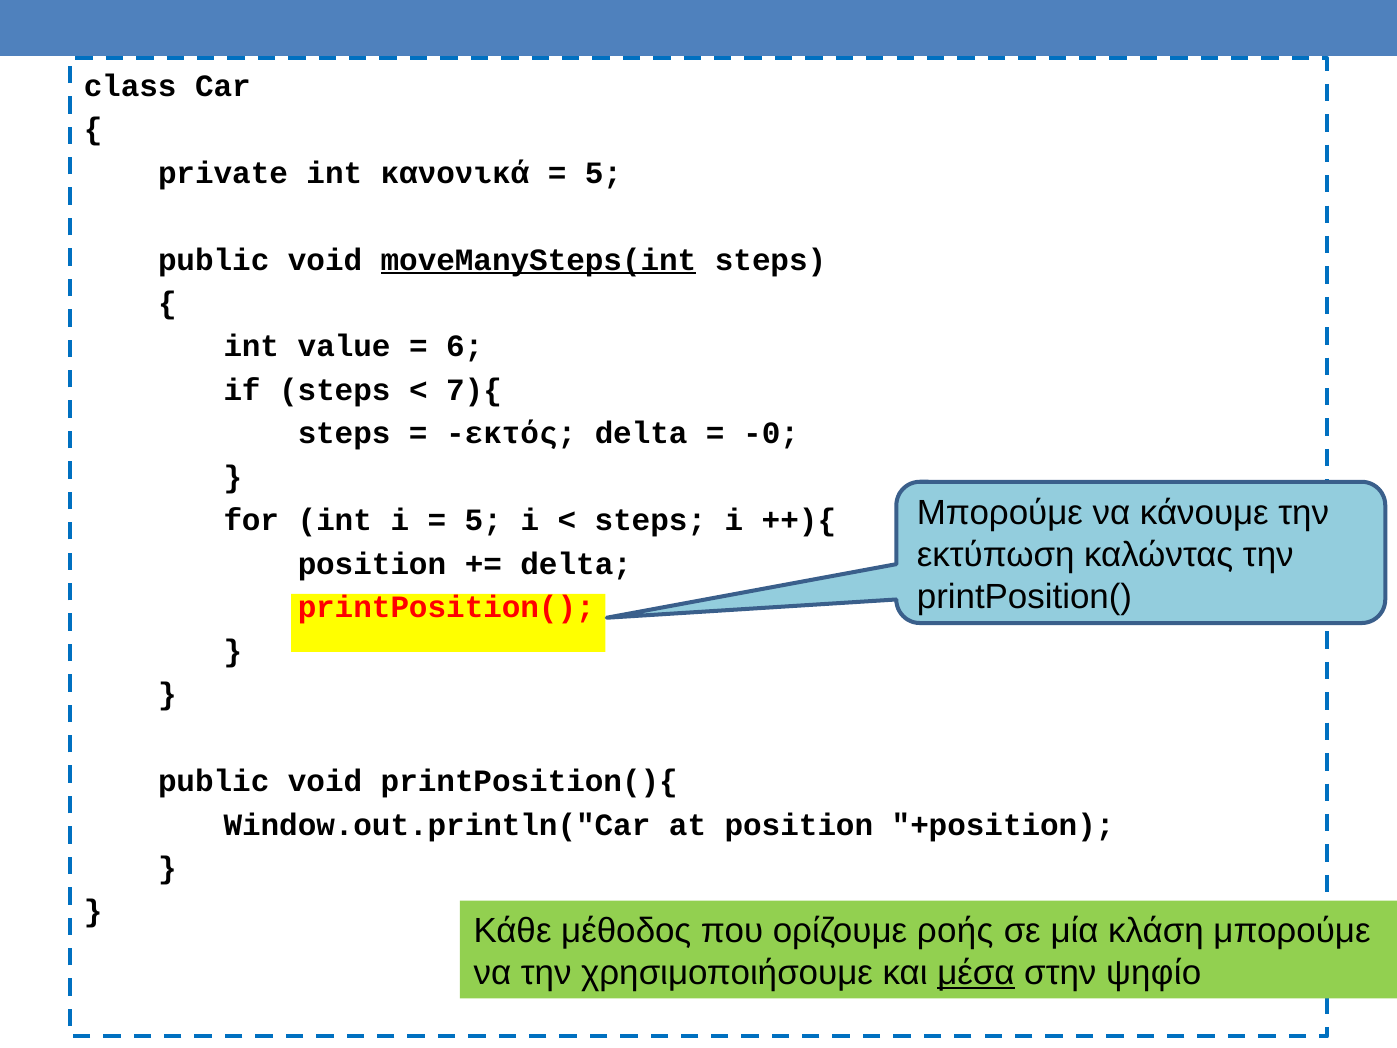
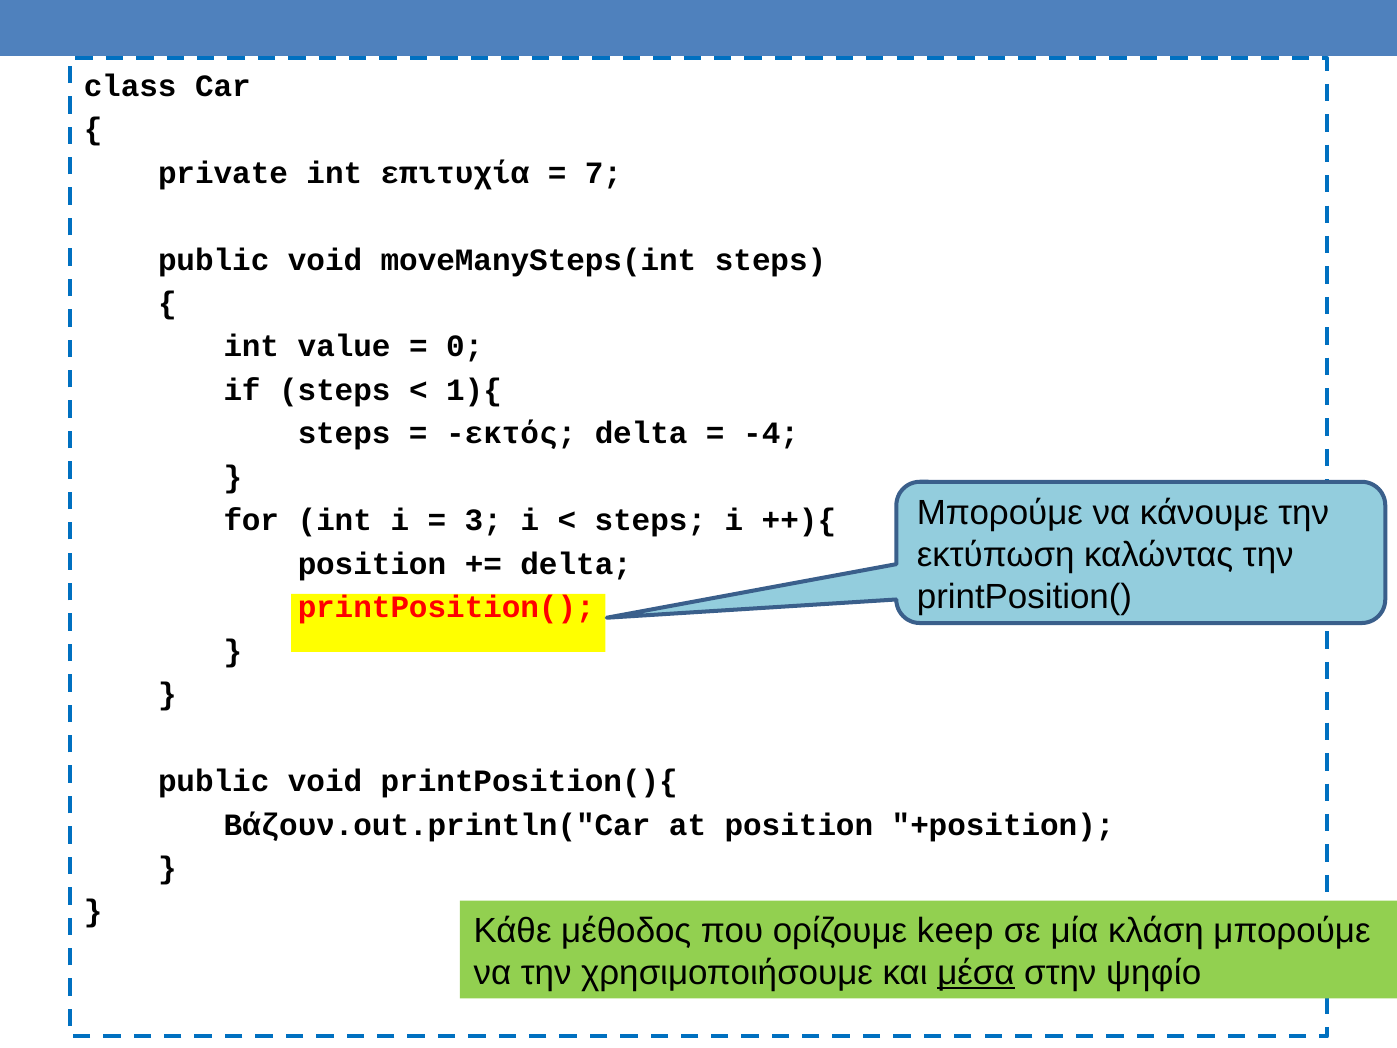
κανονικά: κανονικά -> επιτυχία (455, 173)
5: 5 -> 7 (603, 173)
moveManySteps(int underline: present -> none (538, 260)
6: 6 -> 0 (465, 347)
7){: 7){ -> 1){ (474, 390)
-0: -0 -> -4 (771, 434)
5: 5 -> 3 (483, 520)
Window.out.println("Car: Window.out.println("Car -> Βάζουν.out.println("Car (437, 825)
ροής: ροής -> keep (955, 931)
